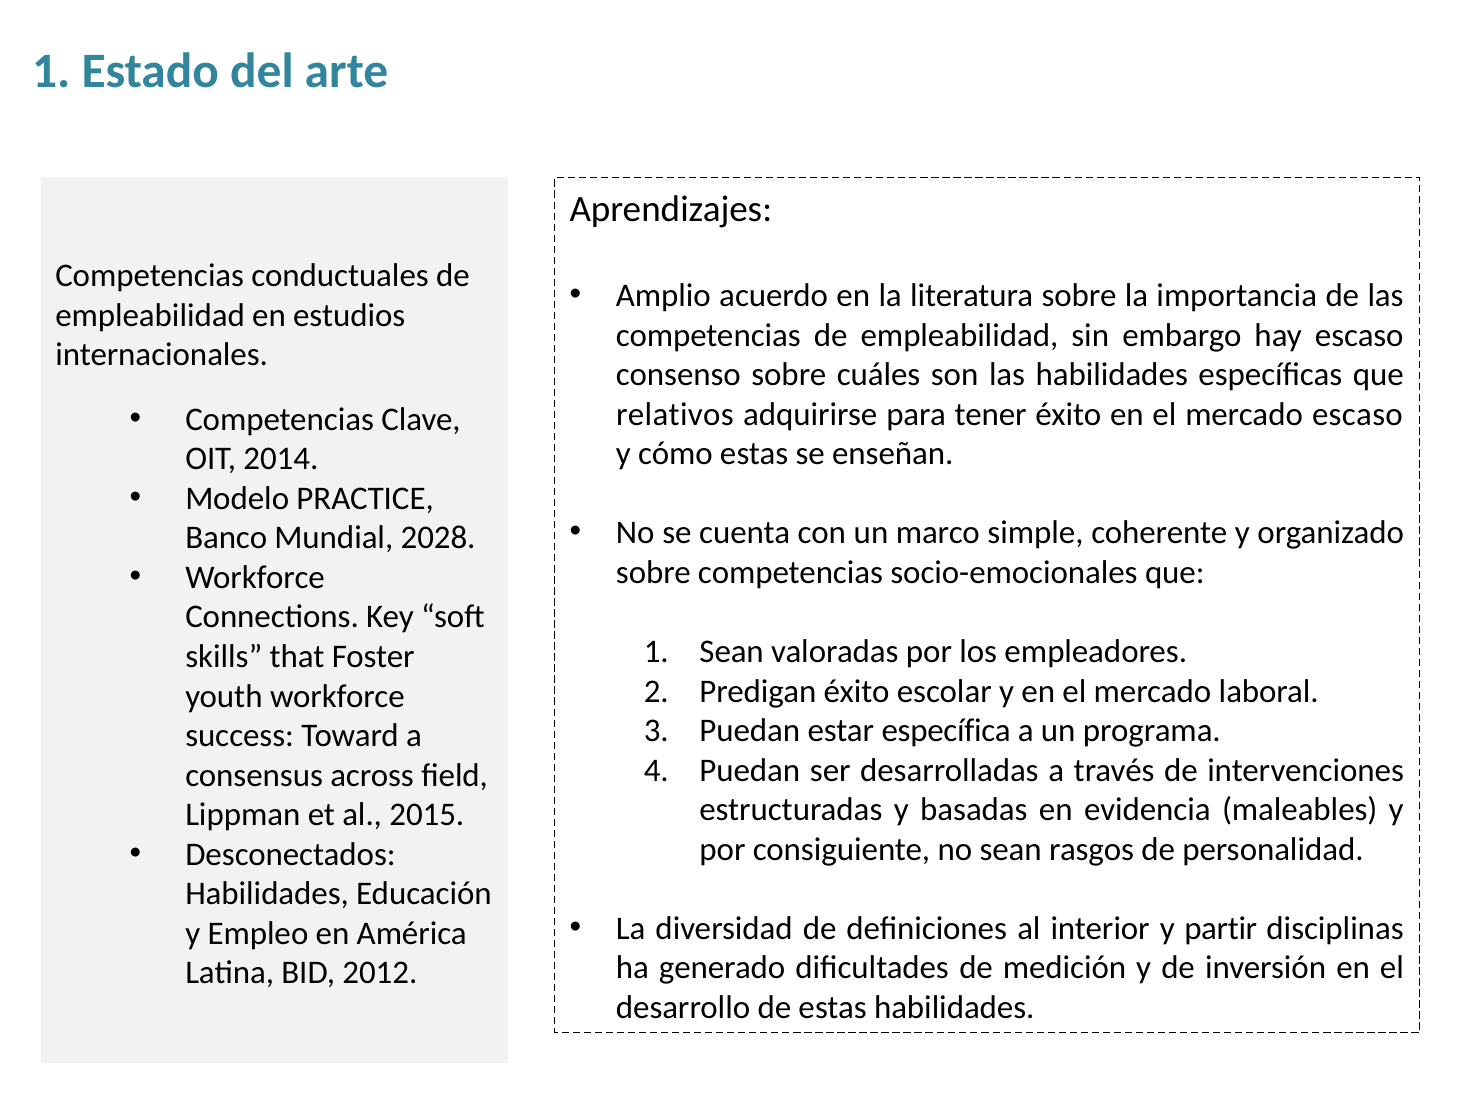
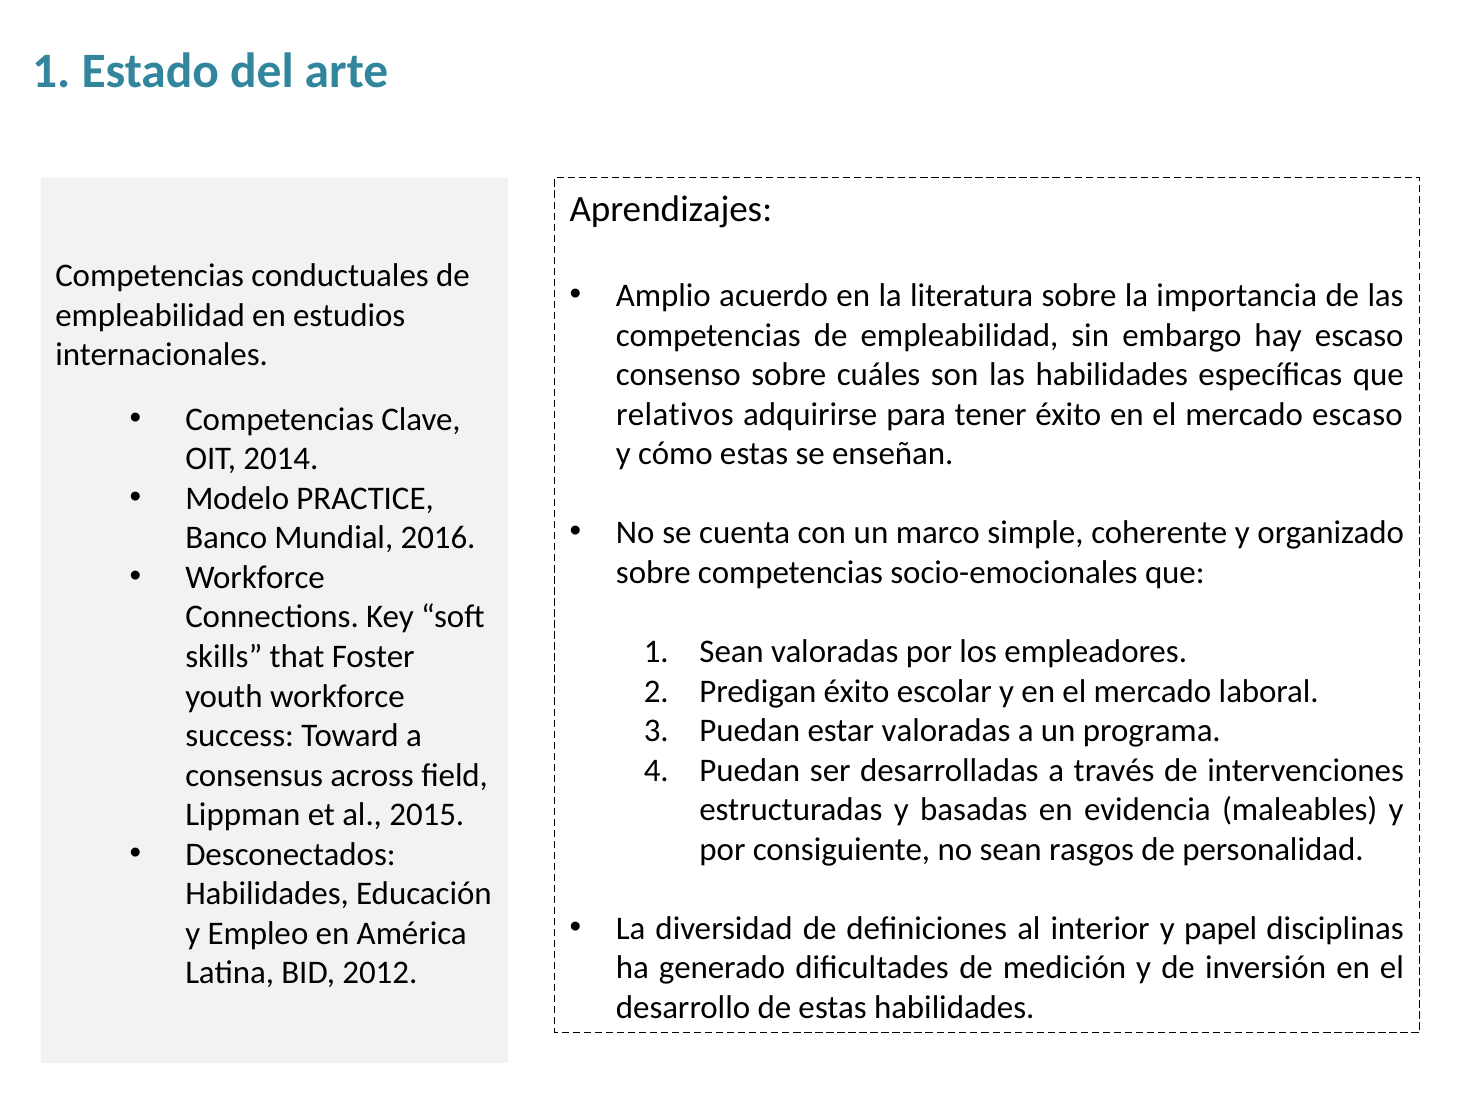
2028: 2028 -> 2016 (438, 538)
estar específica: específica -> valoradas (946, 731)
partir: partir -> papel (1221, 929)
